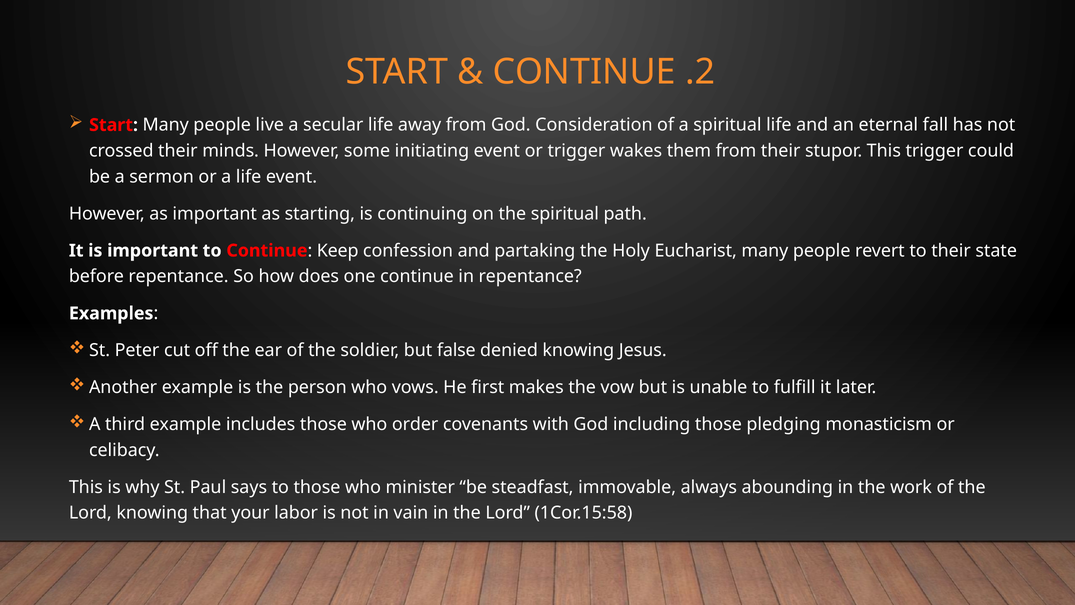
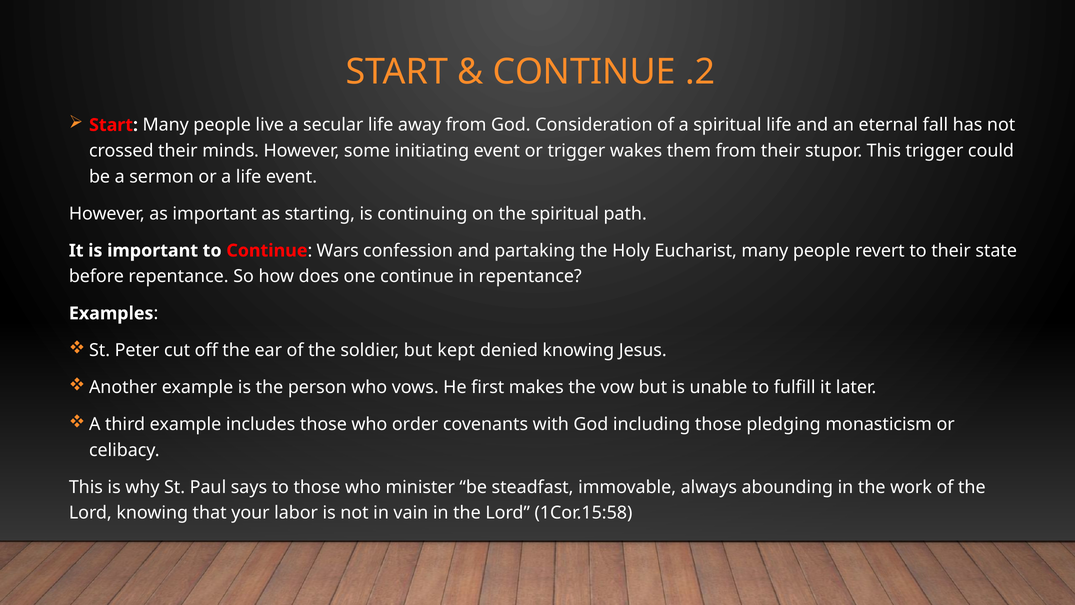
Keep: Keep -> Wars (338, 251)
false: false -> kept (456, 350)
